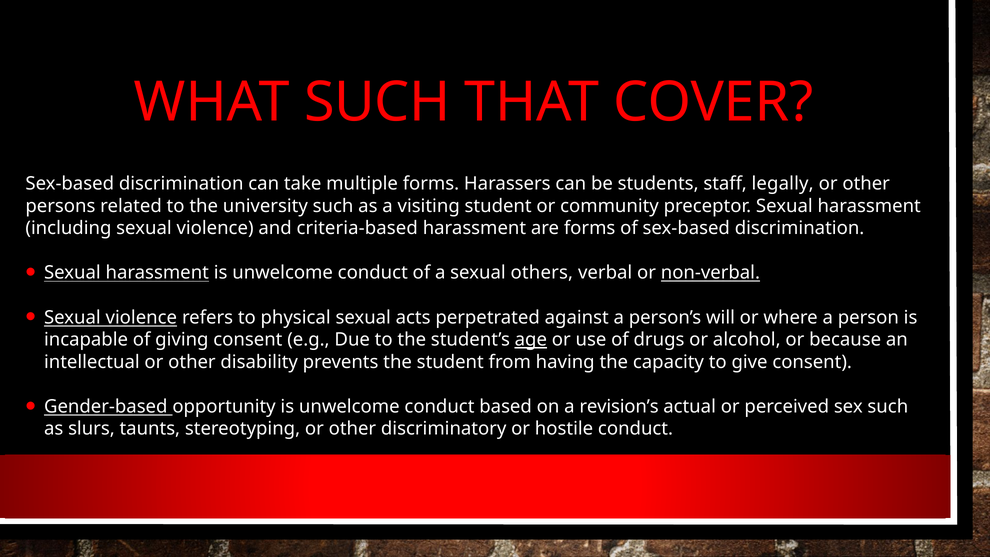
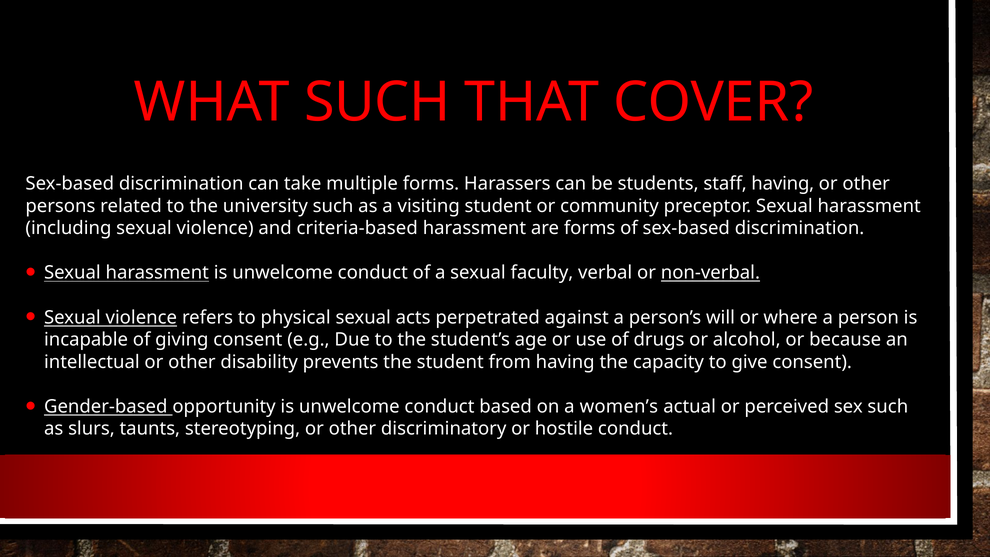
staff legally: legally -> having (783, 184)
others: others -> faculty (542, 273)
age underline: present -> none (531, 340)
revision’s: revision’s -> women’s (619, 406)
